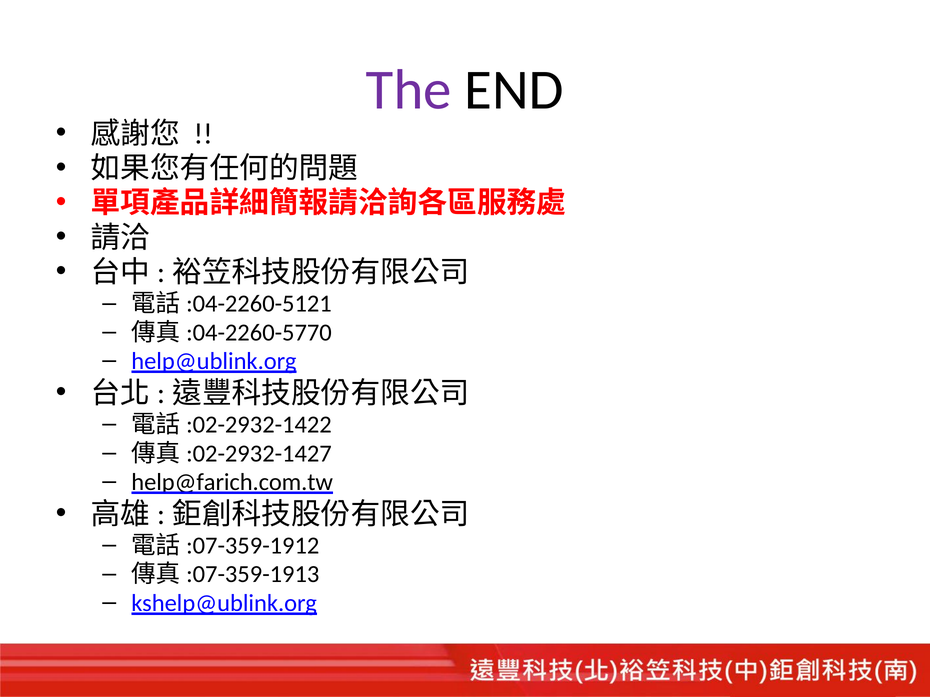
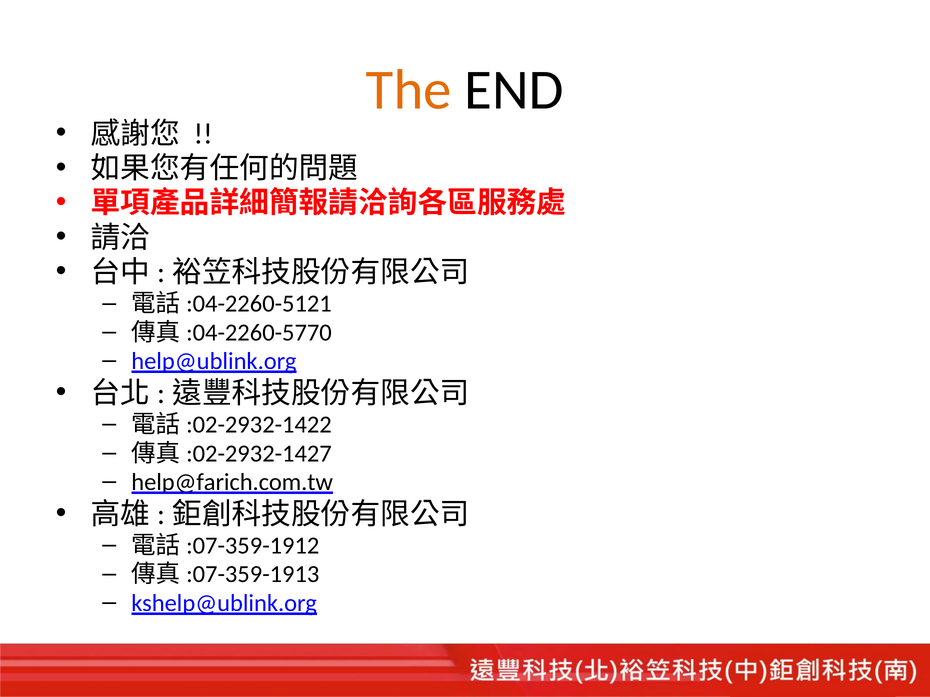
The colour: purple -> orange (409, 90)
